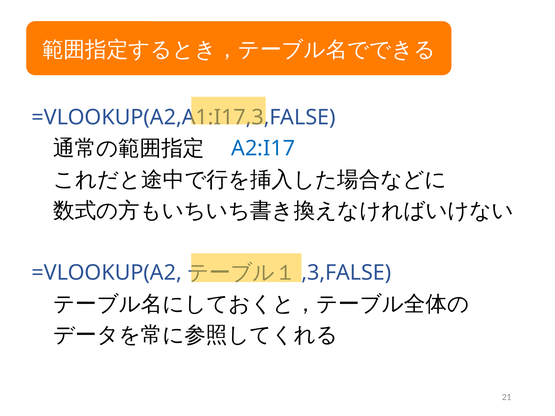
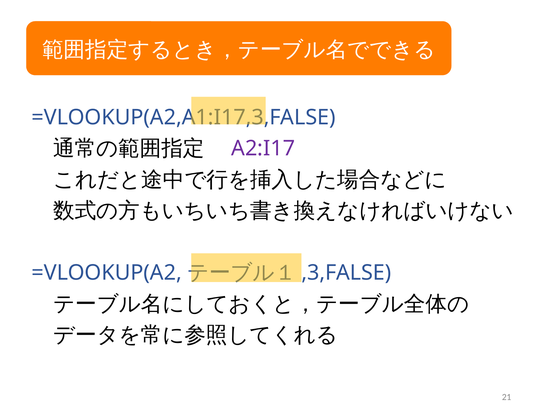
A2:I17 colour: blue -> purple (263, 149)
